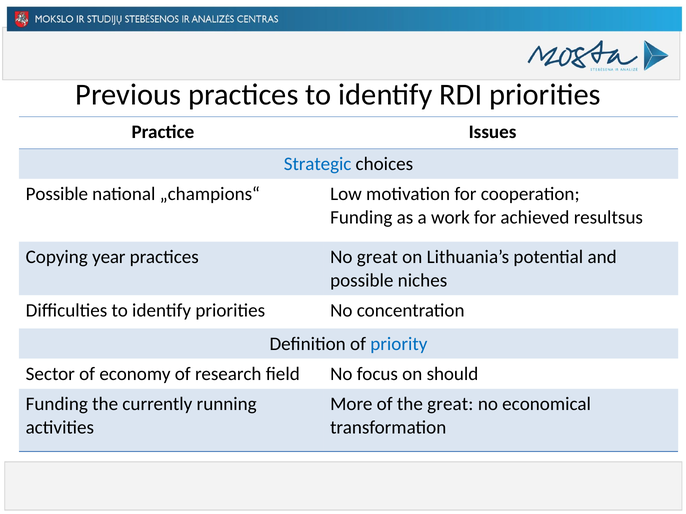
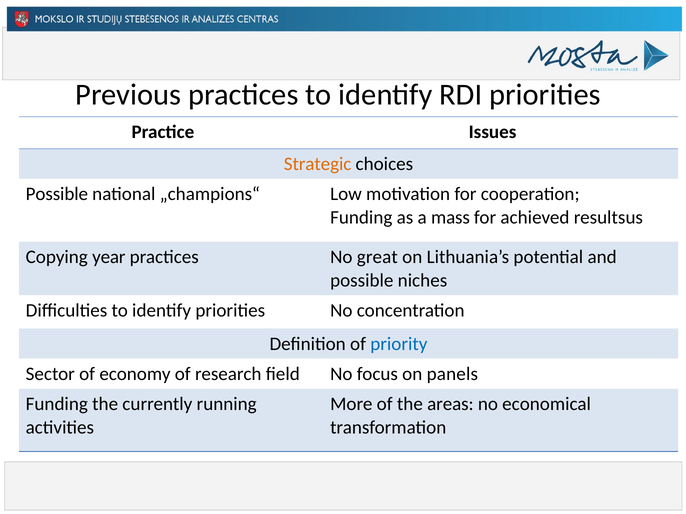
Strategic colour: blue -> orange (318, 164)
work: work -> mass (450, 218)
should: should -> panels (452, 374)
the great: great -> areas (450, 404)
